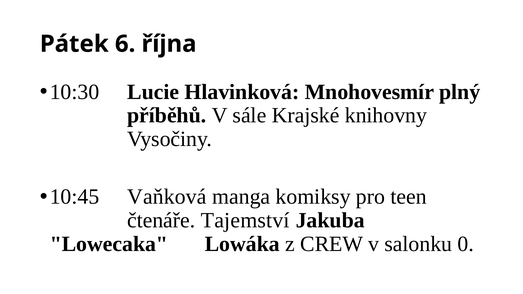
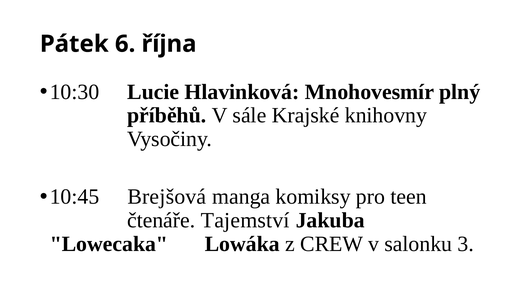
Vaňková: Vaňková -> Brejšová (167, 197)
0: 0 -> 3 (466, 244)
